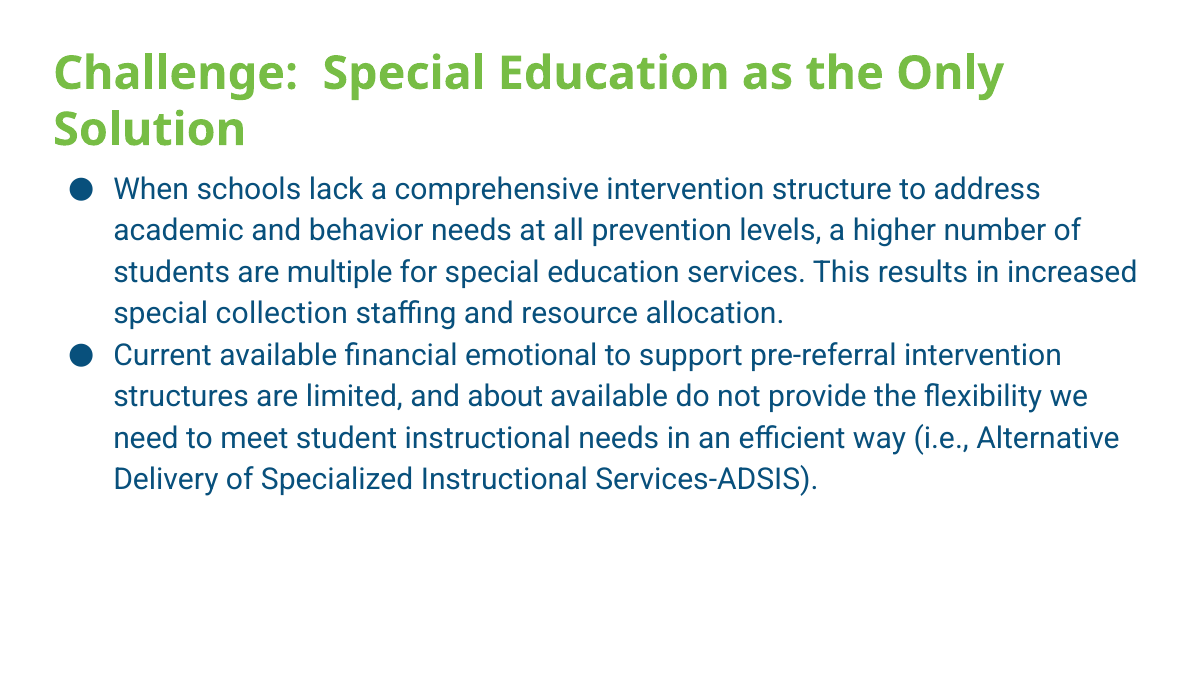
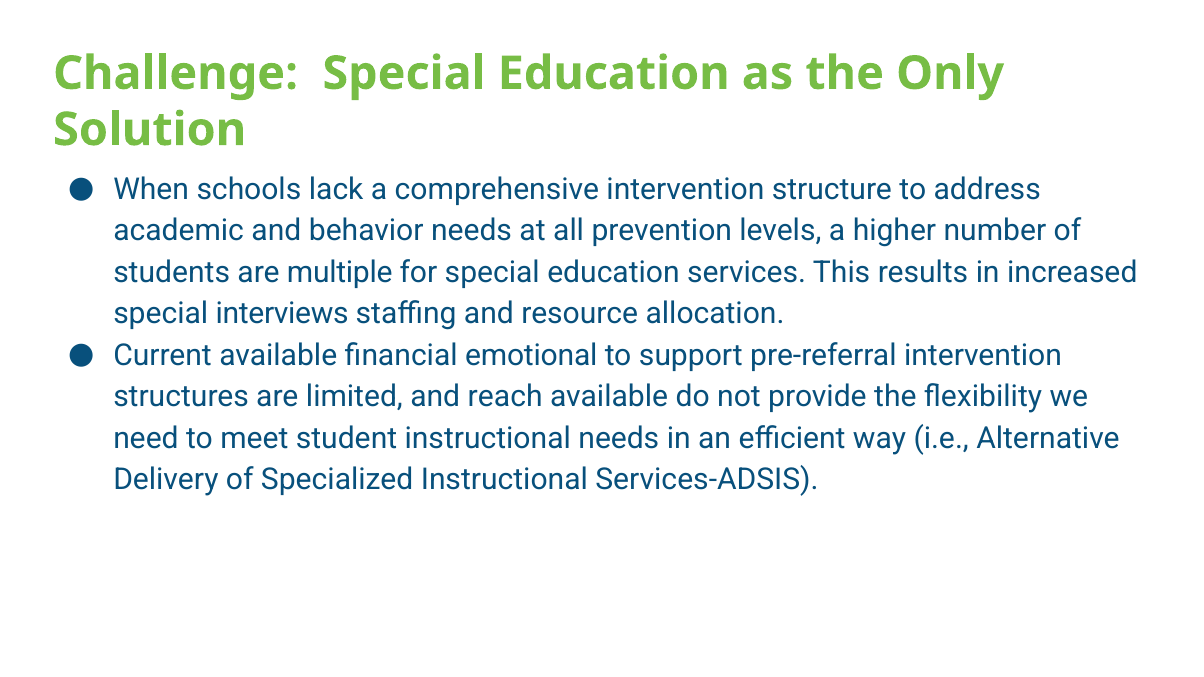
collection: collection -> interviews (282, 314)
about: about -> reach (505, 397)
